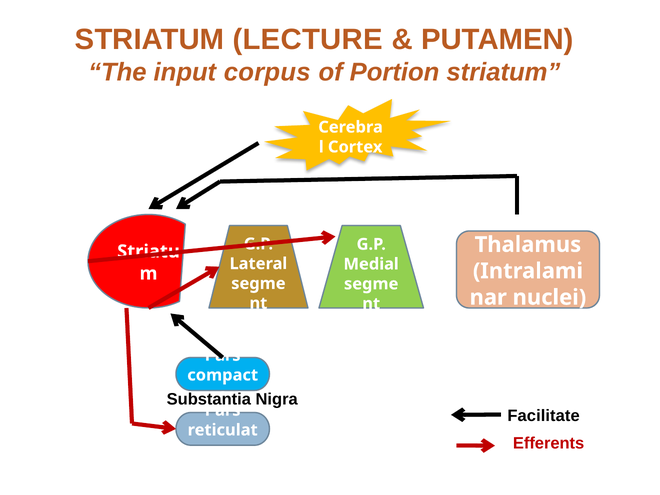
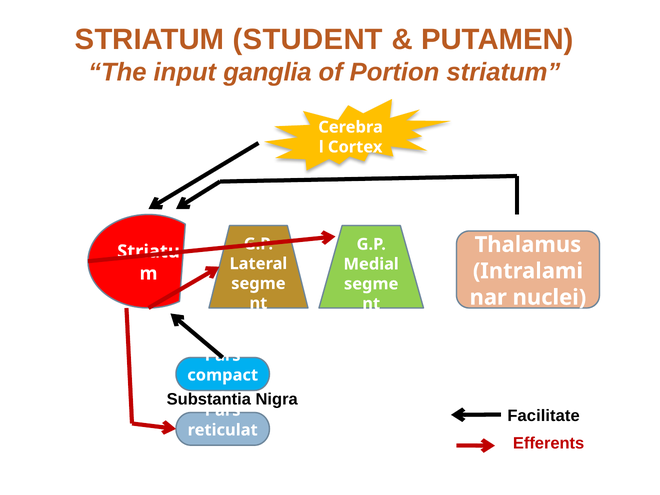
LECTURE: LECTURE -> STUDENT (308, 39)
corpus: corpus -> ganglia (267, 72)
